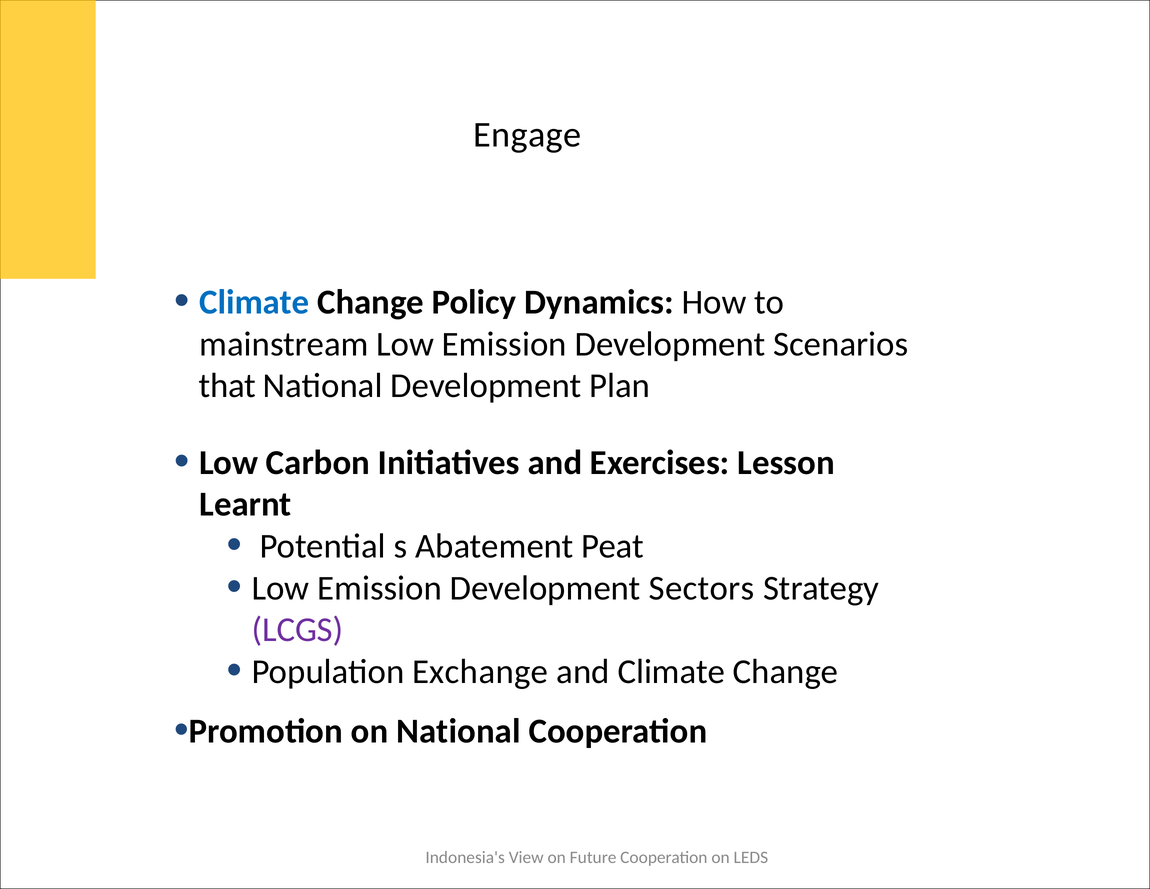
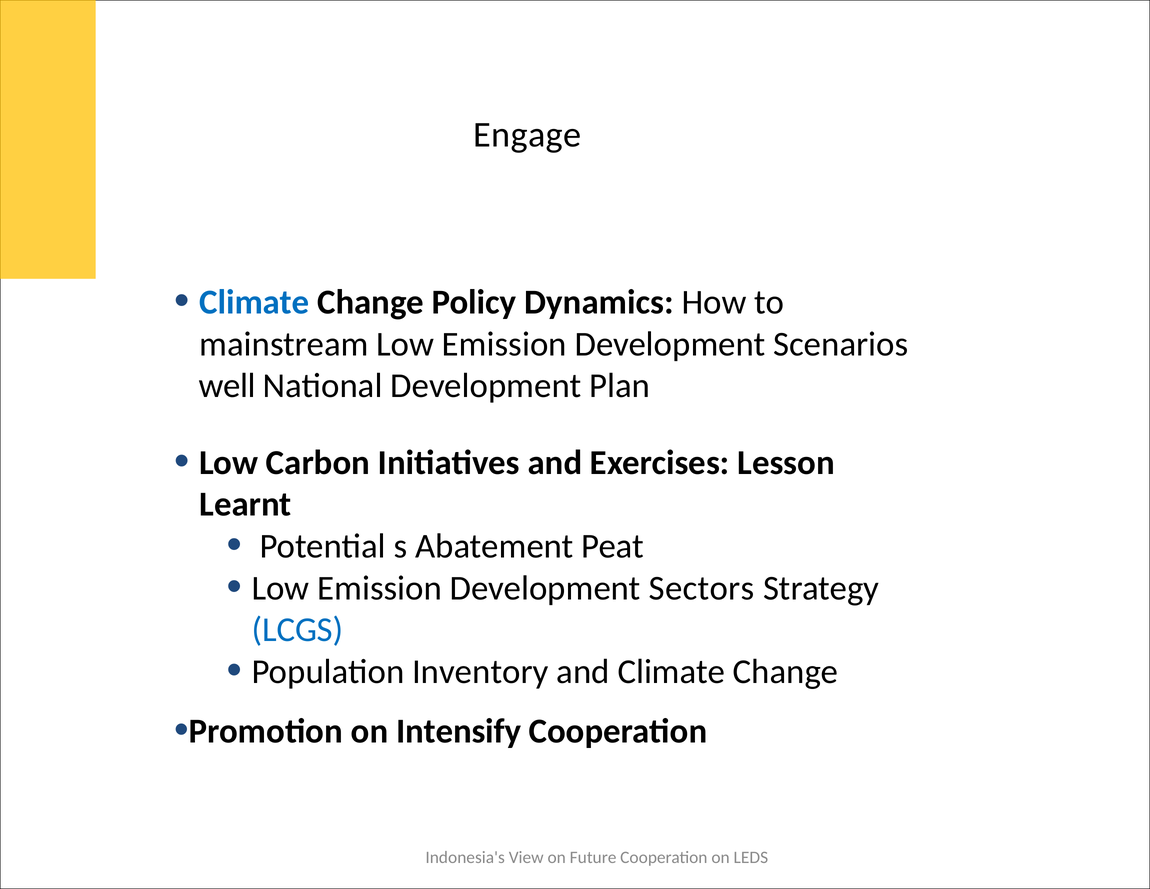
that: that -> well (227, 386)
LCGS colour: purple -> blue (298, 630)
Exchange: Exchange -> Inventory (480, 671)
on National: National -> Intensify (459, 731)
